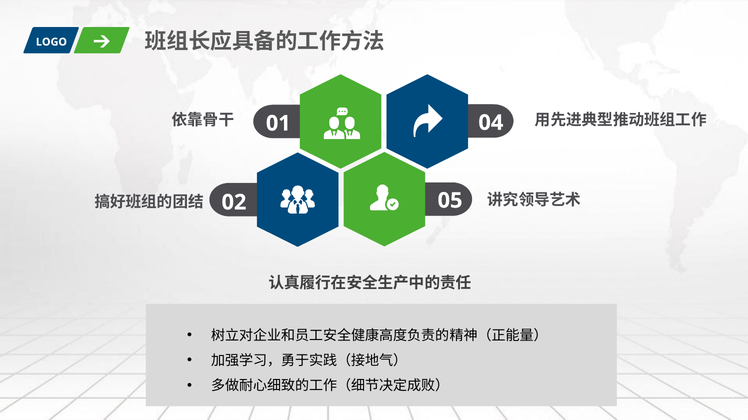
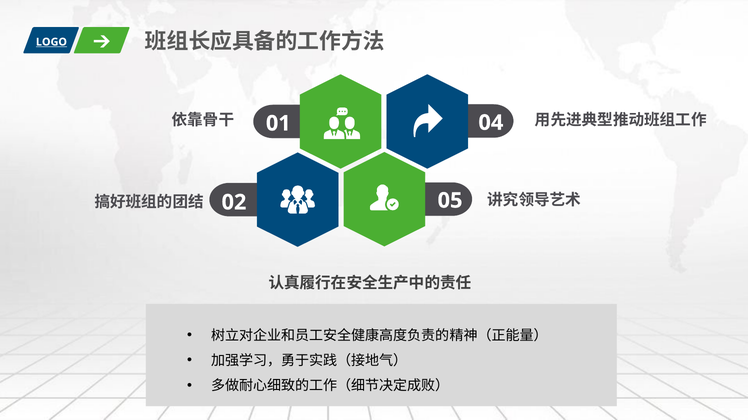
LOGO underline: none -> present (51, 42)
